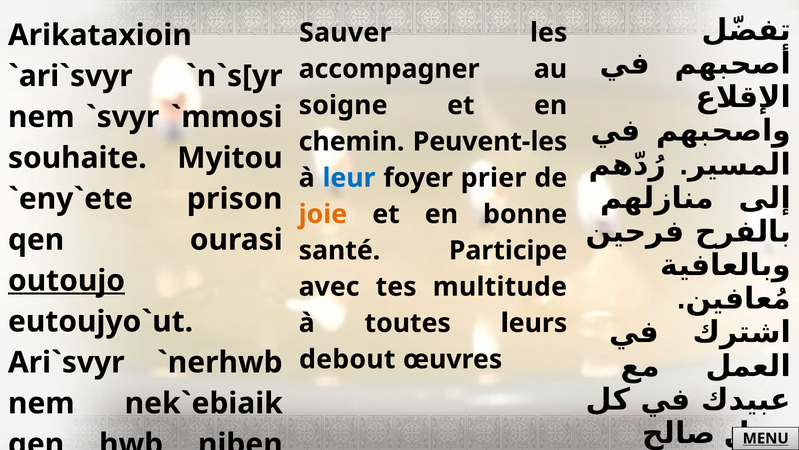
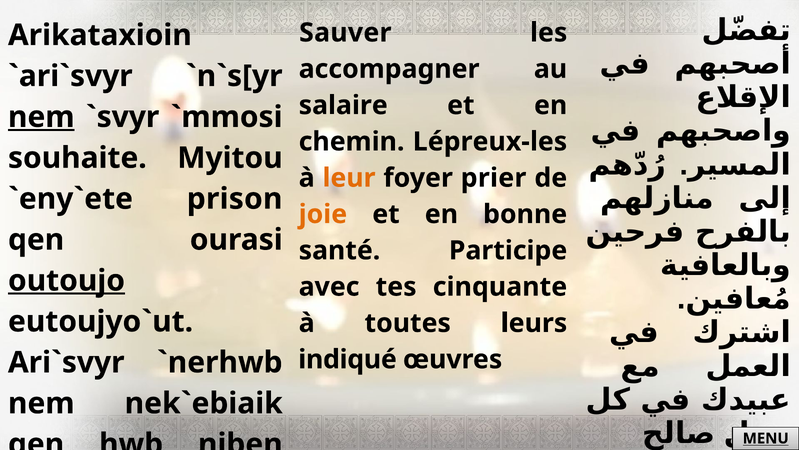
soigne: soigne -> salaire (343, 105)
nem underline: none -> present (41, 117)
Peuvent-les: Peuvent-les -> Lépreux-les (490, 141)
leur colour: blue -> orange (349, 178)
multitude: multitude -> cinquante (500, 286)
debout: debout -> indiqué (348, 359)
